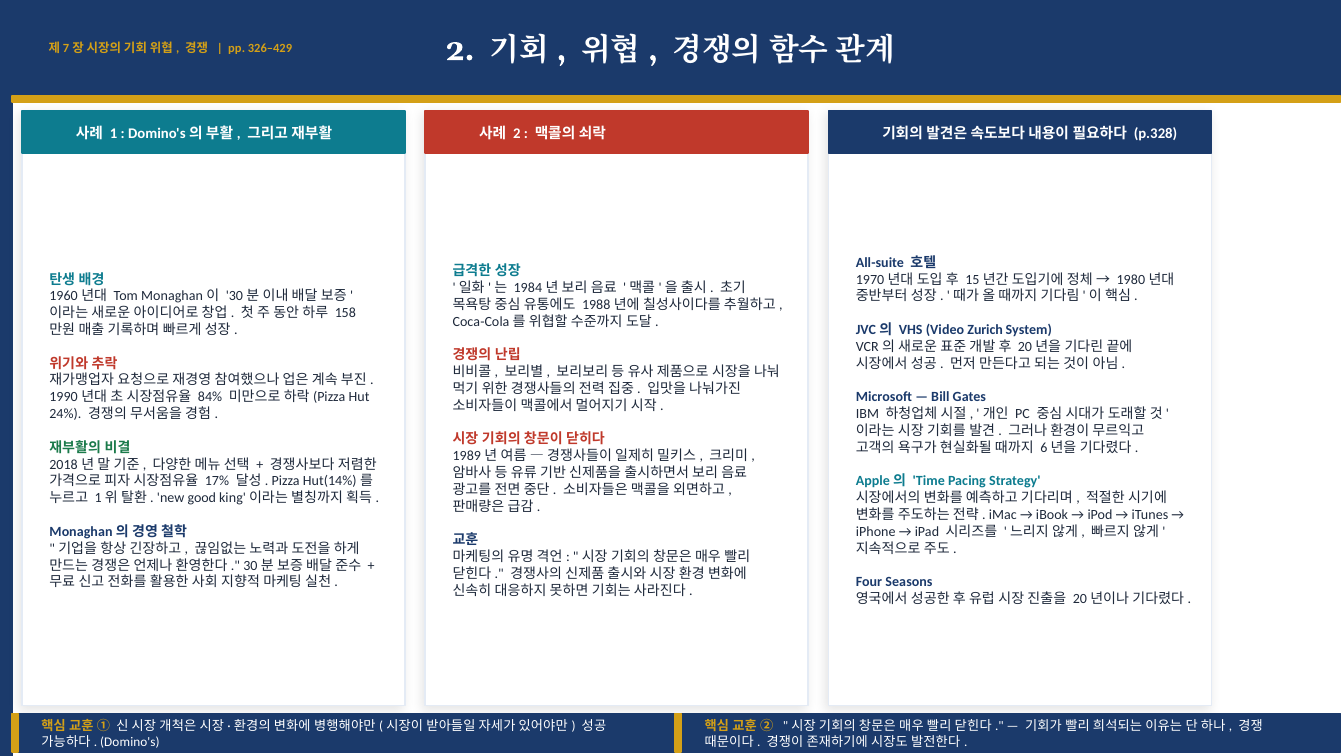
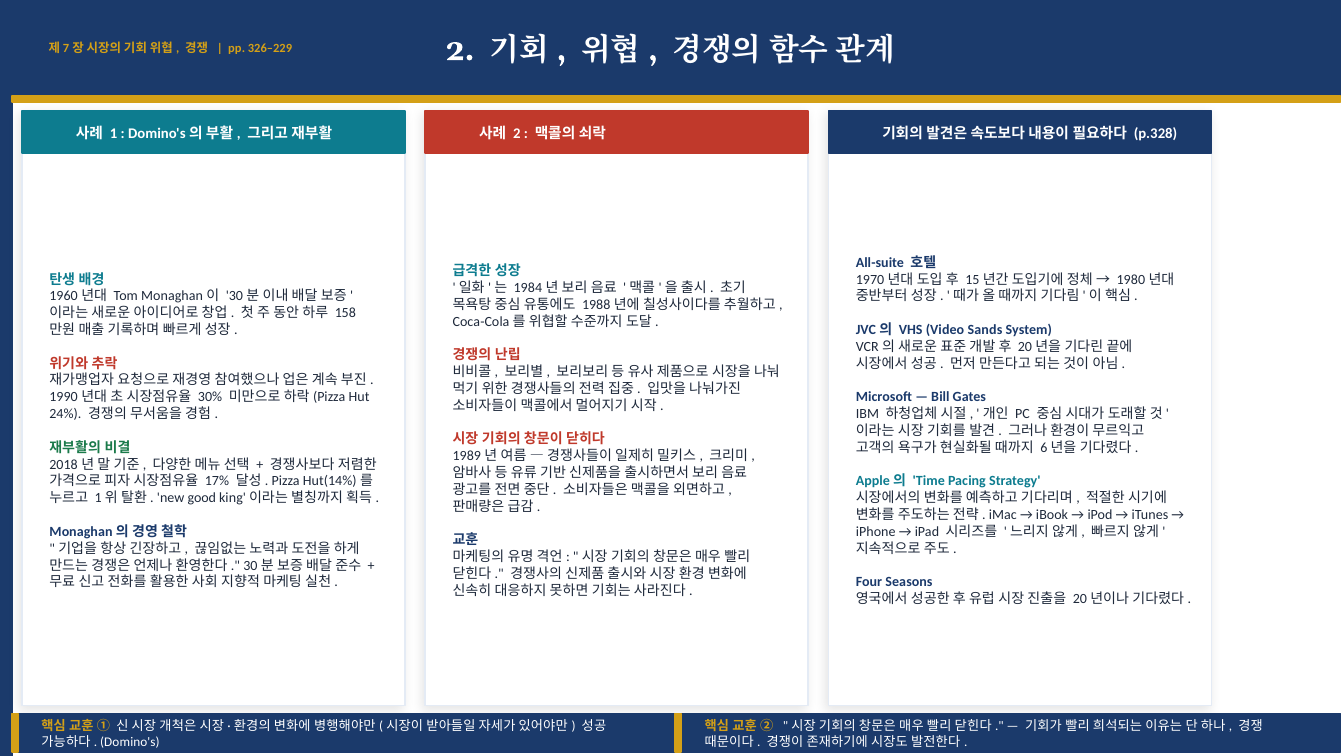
326–429: 326–429 -> 326–229 (270, 49)
Zurich: Zurich -> Sands (985, 330)
84%: 84% -> 30% (210, 397)
